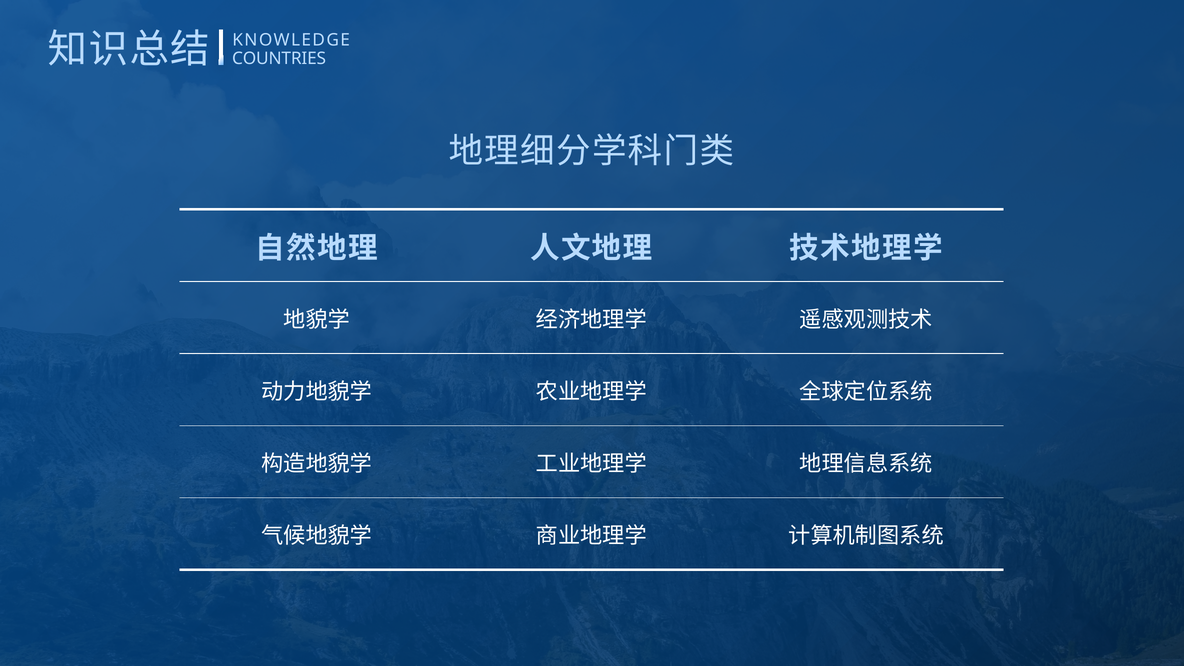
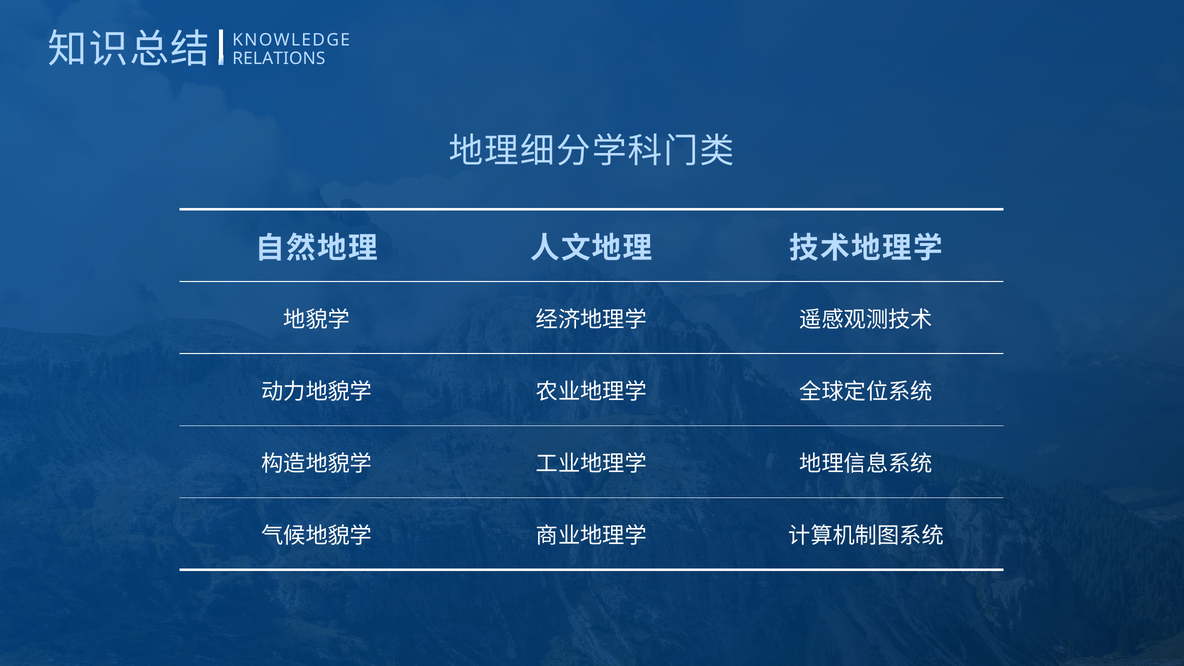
COUNTRIES: COUNTRIES -> RELATIONS (279, 59)
